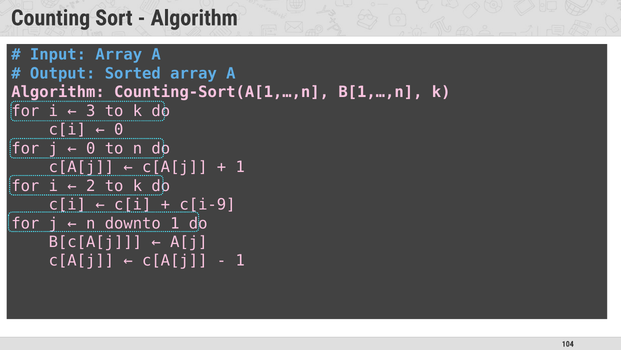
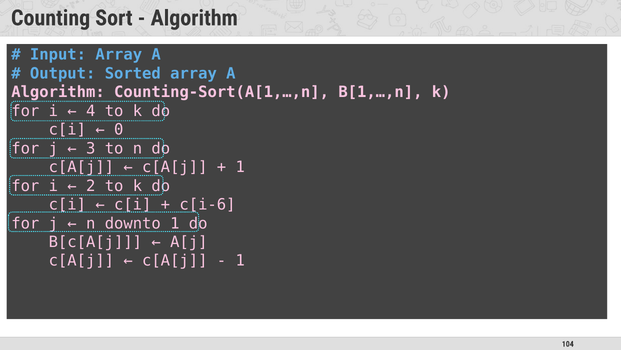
3: 3 -> 4 (91, 111)
0: 0 -> 3 (91, 148)
c[i-9: c[i-9 -> c[i-6 (207, 204)
